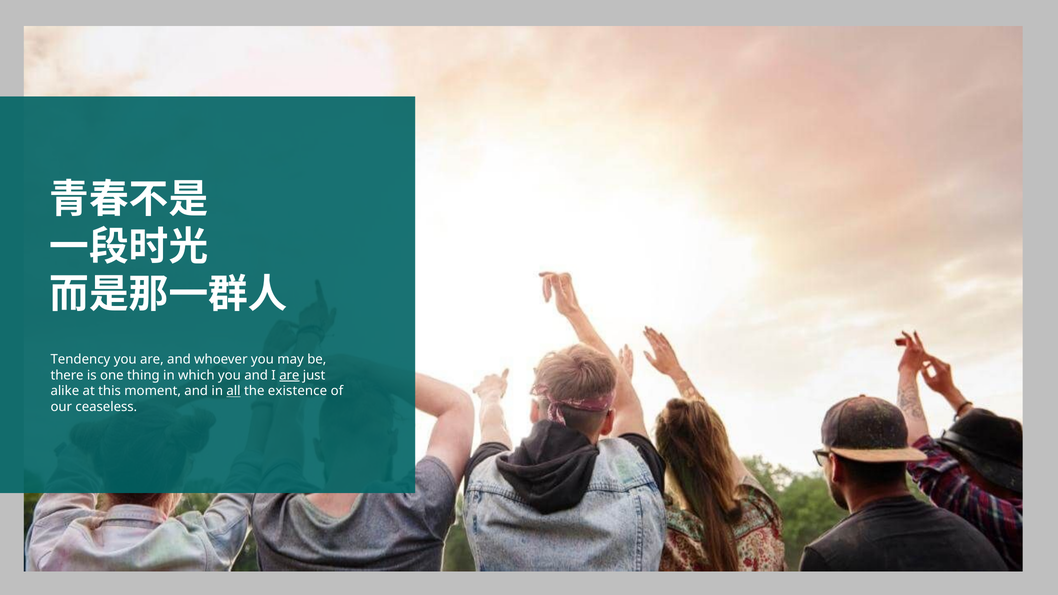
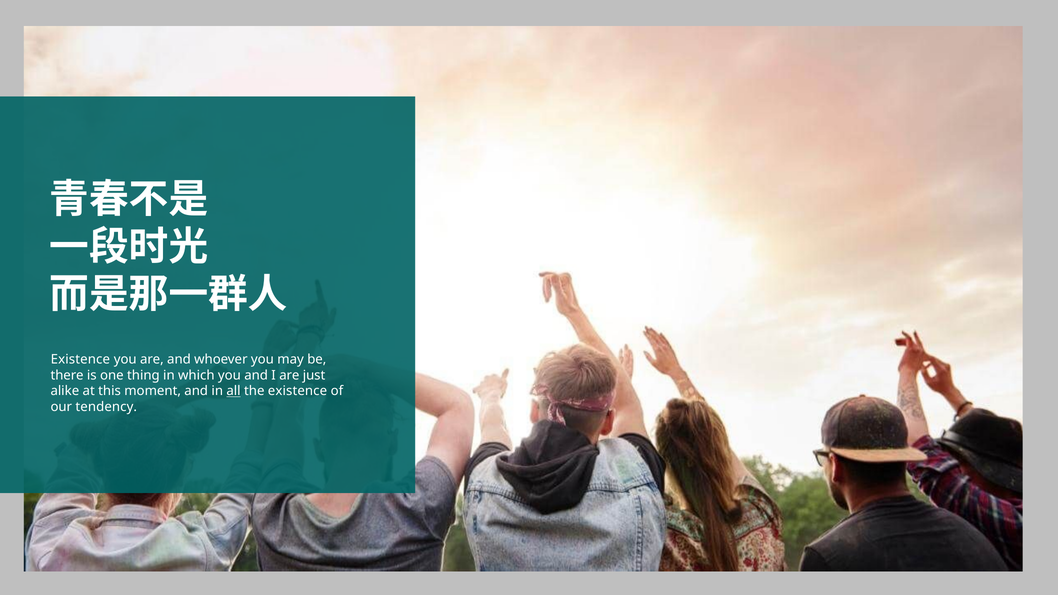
Tendency: Tendency -> Existence (80, 359)
are underline: present -> none (289, 375)
ceaseless: ceaseless -> tendency (106, 407)
